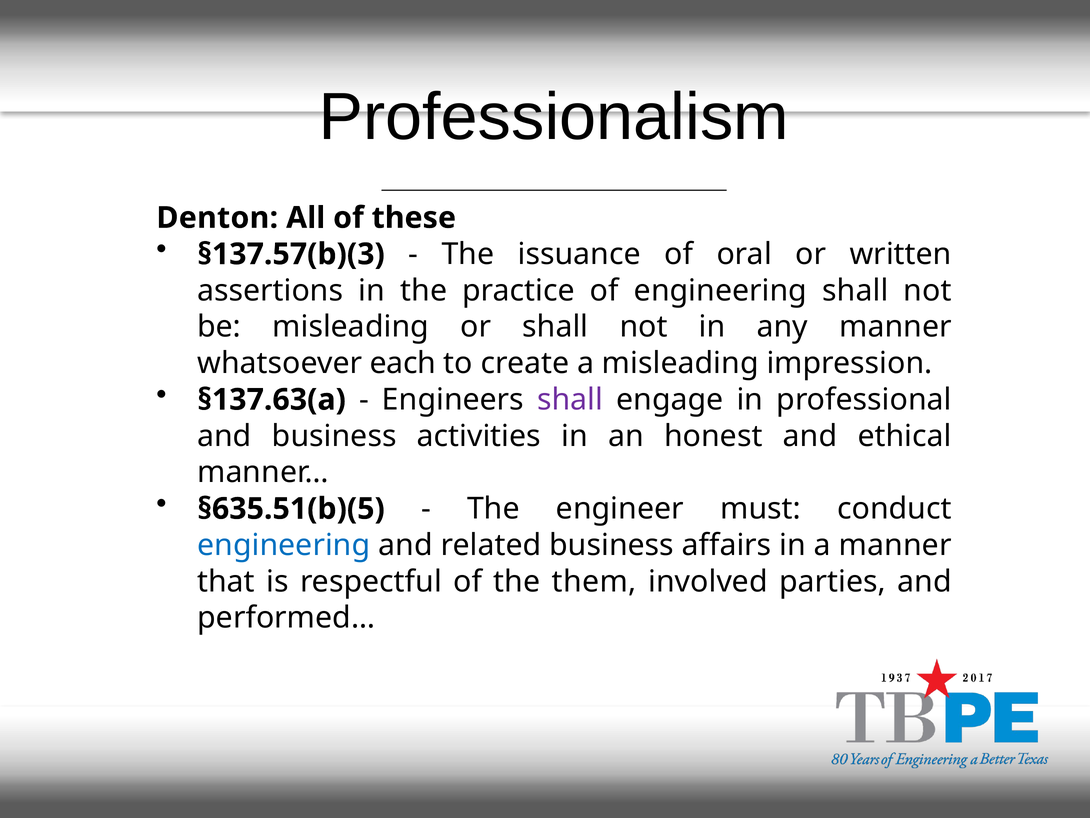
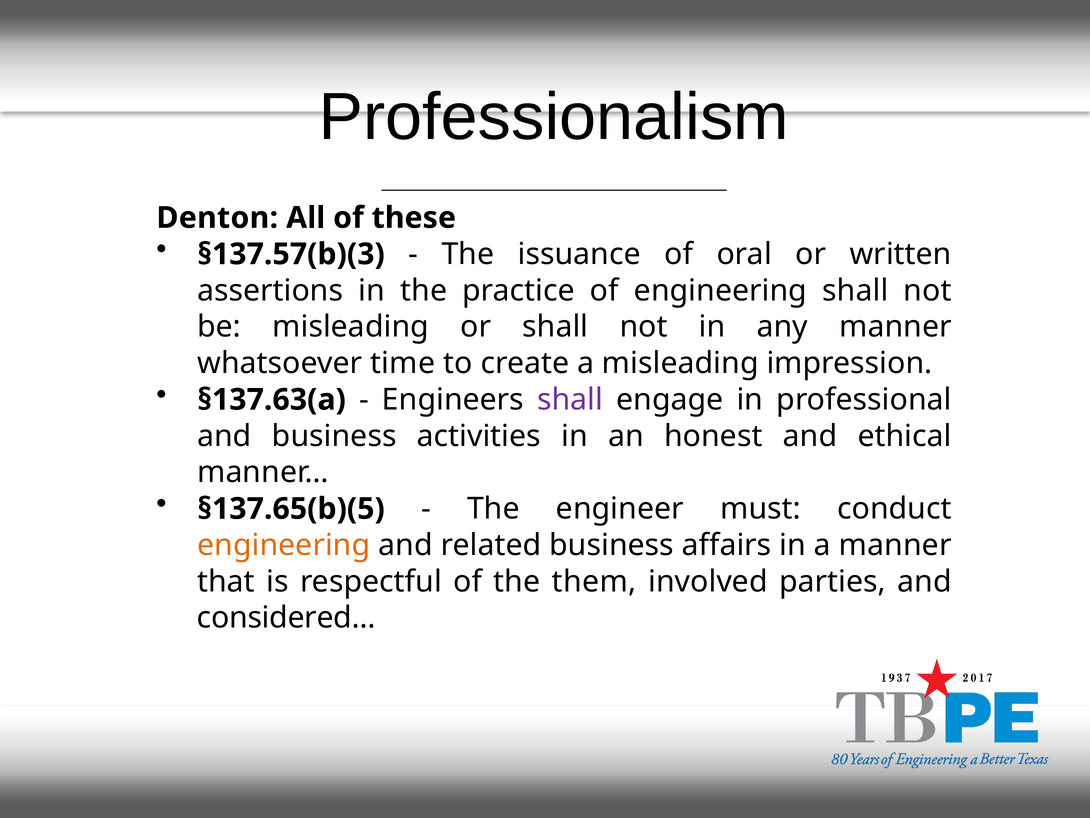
each: each -> time (403, 363)
§635.51(b)(5: §635.51(b)(5 -> §137.65(b)(5 (291, 508)
engineering colour: blue -> orange (284, 545)
performed…: performed… -> considered… (286, 618)
